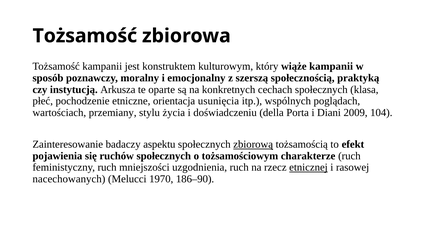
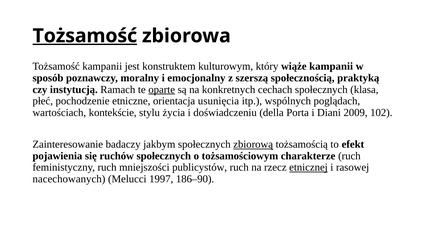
Tożsamość underline: none -> present (85, 36)
Arkusza: Arkusza -> Ramach (118, 90)
oparte underline: none -> present (162, 90)
przemiany: przemiany -> kontekście (113, 113)
104: 104 -> 102 (381, 113)
aspektu: aspektu -> jakbym (159, 145)
uzgodnienia: uzgodnienia -> publicystów (200, 168)
1970: 1970 -> 1997 (161, 179)
